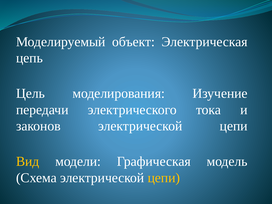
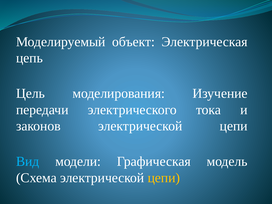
Вид colour: yellow -> light blue (28, 161)
